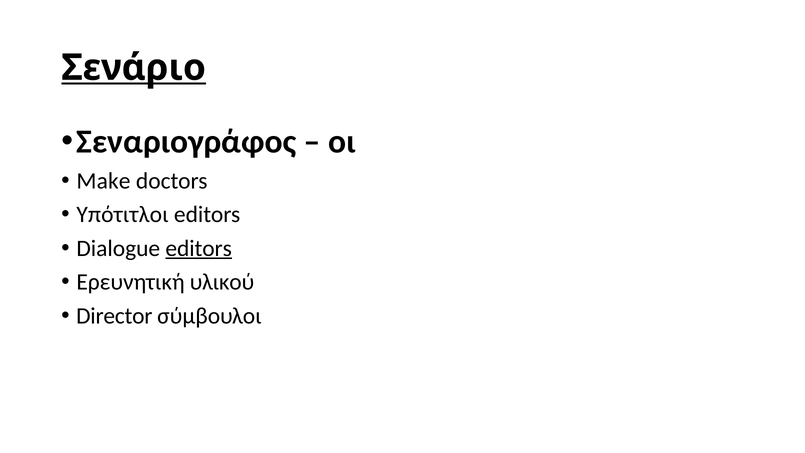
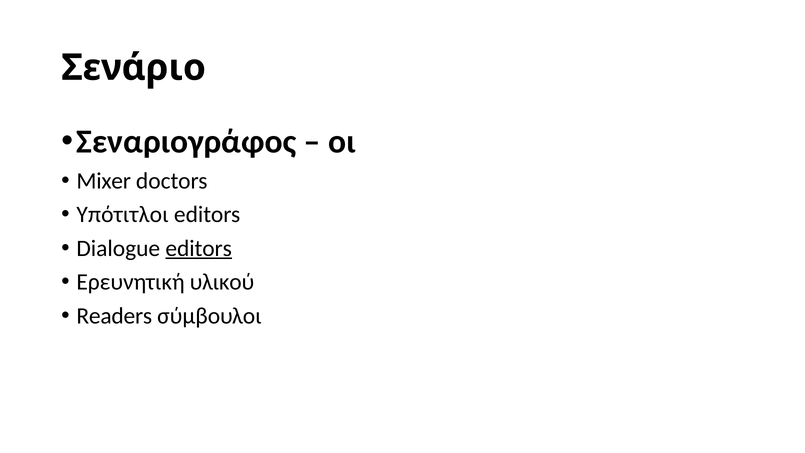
Σενάριο underline: present -> none (134, 68)
Make: Make -> Mixer (104, 181)
Director: Director -> Readers (114, 316)
